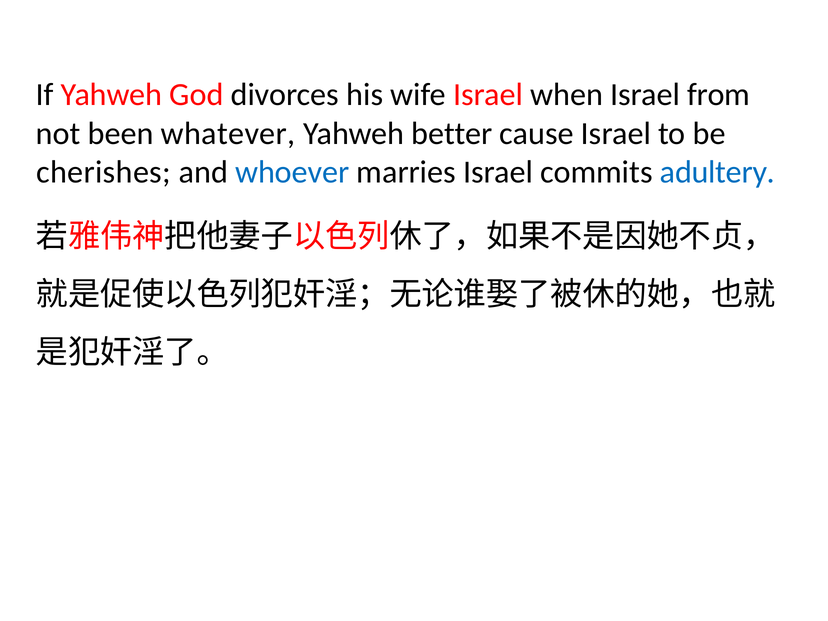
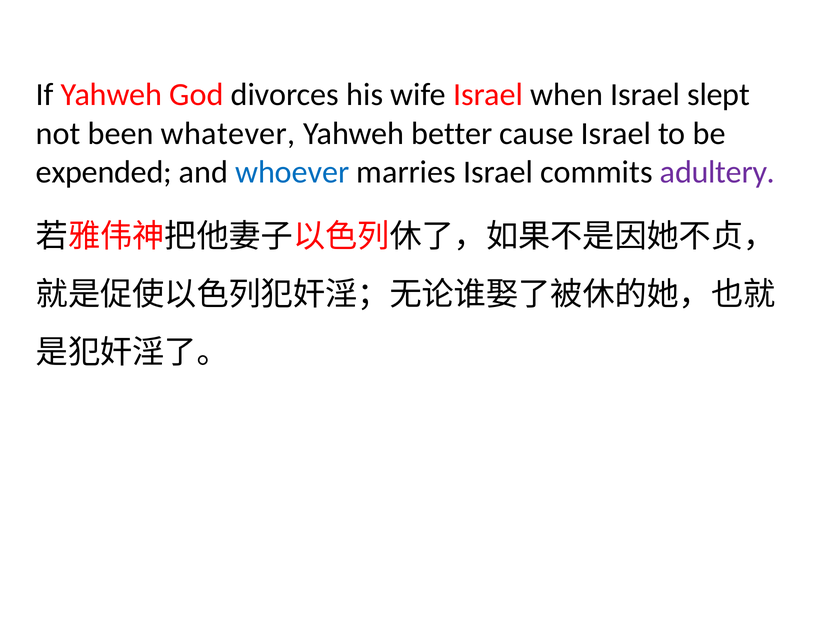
from: from -> slept (719, 95)
cherishes: cherishes -> expended (104, 172)
adultery colour: blue -> purple (718, 172)
